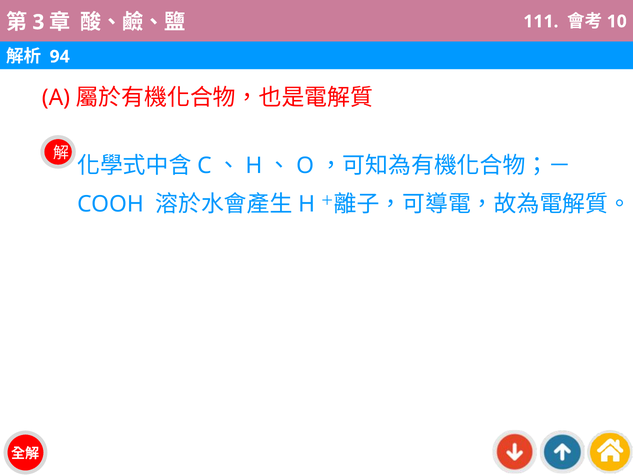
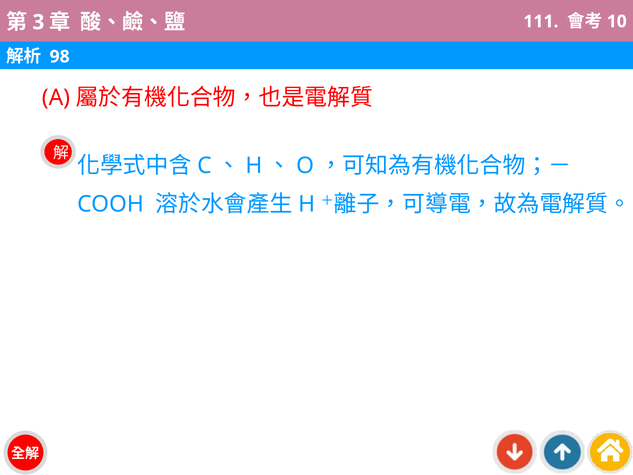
94: 94 -> 98 (60, 57)
